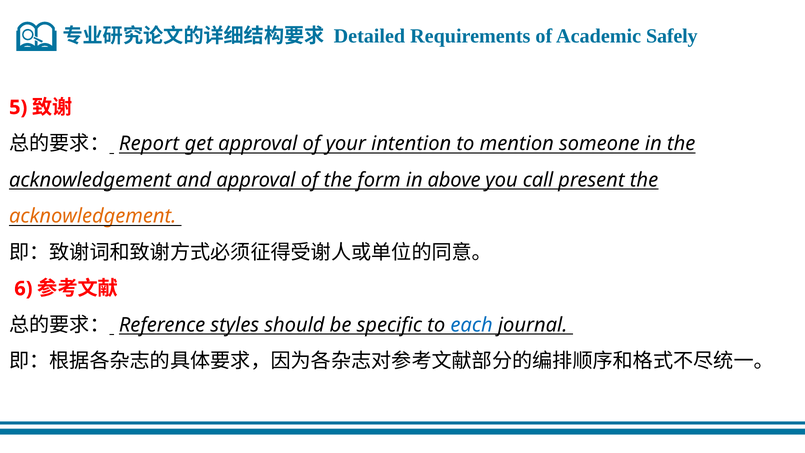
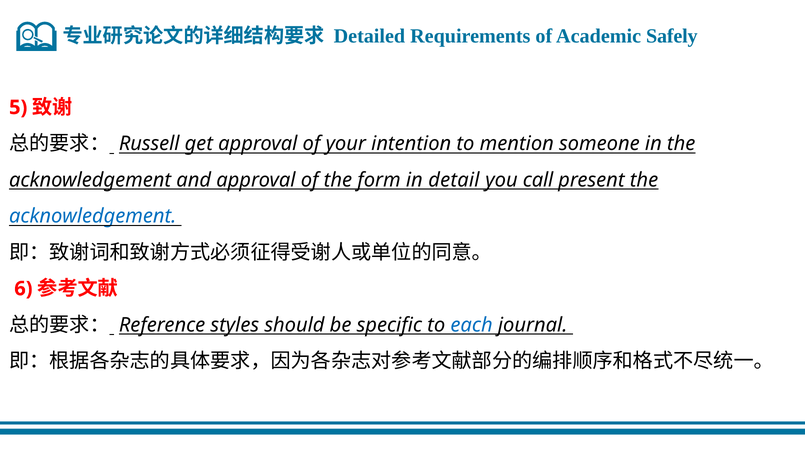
Report: Report -> Russell (149, 144)
above: above -> detail (454, 180)
acknowledgement colour: orange -> blue (93, 216)
